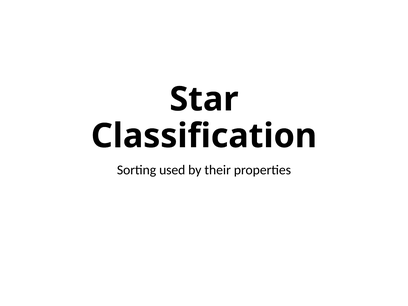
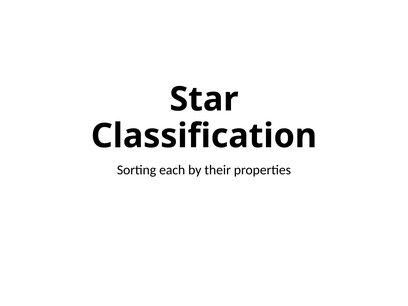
used: used -> each (172, 170)
